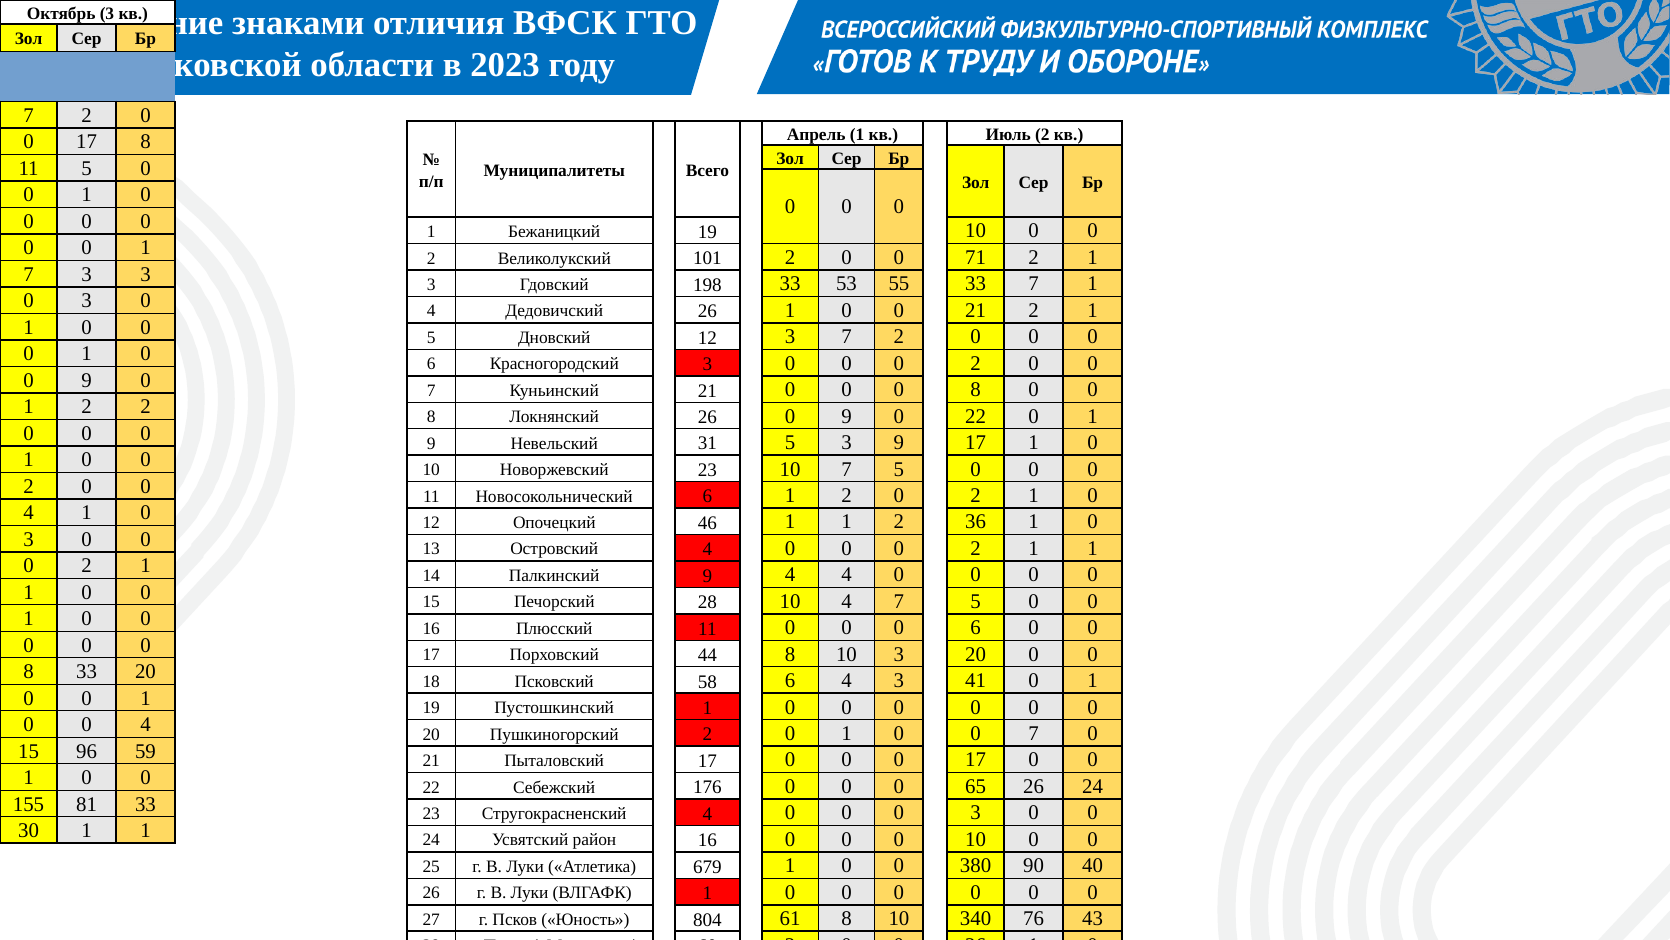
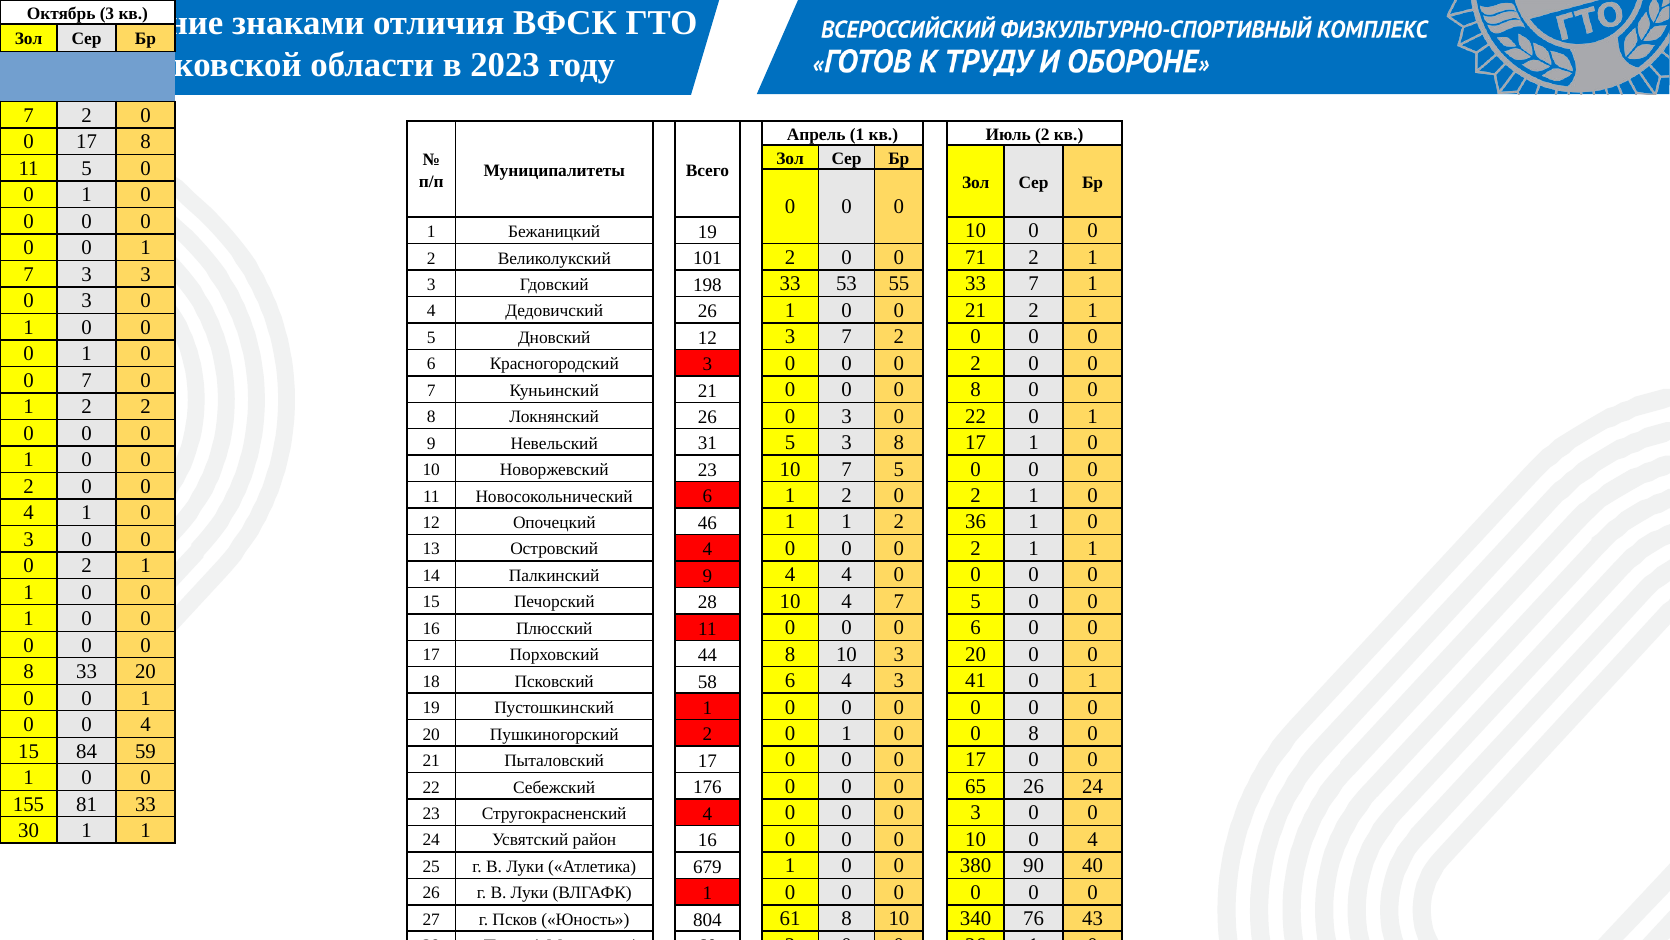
9: 9 -> 7 (87, 380)
26 0 9: 9 -> 3 (847, 416)
3 9: 9 -> 8 (899, 442)
1 0 0 7: 7 -> 8 (1034, 733)
96: 96 -> 84 (87, 751)
0 10 0 0: 0 -> 4 (1093, 839)
